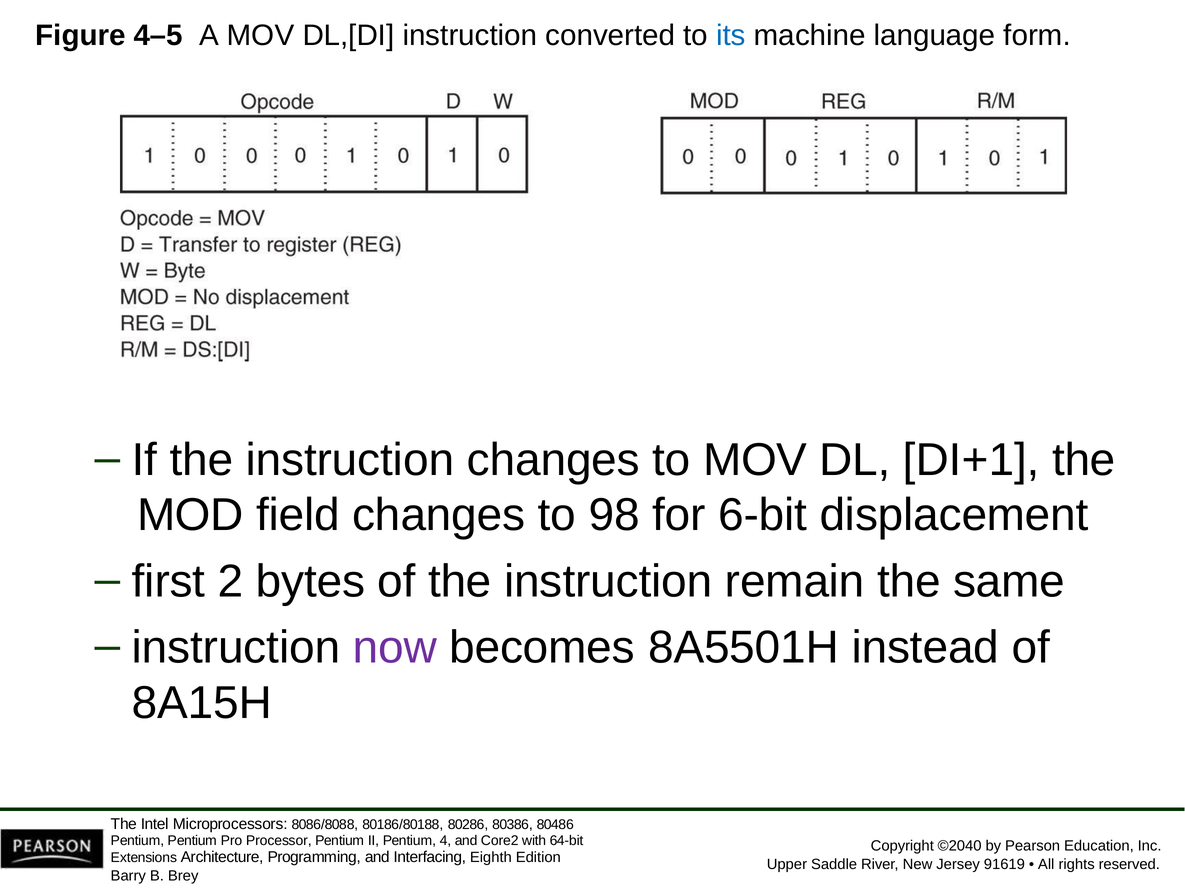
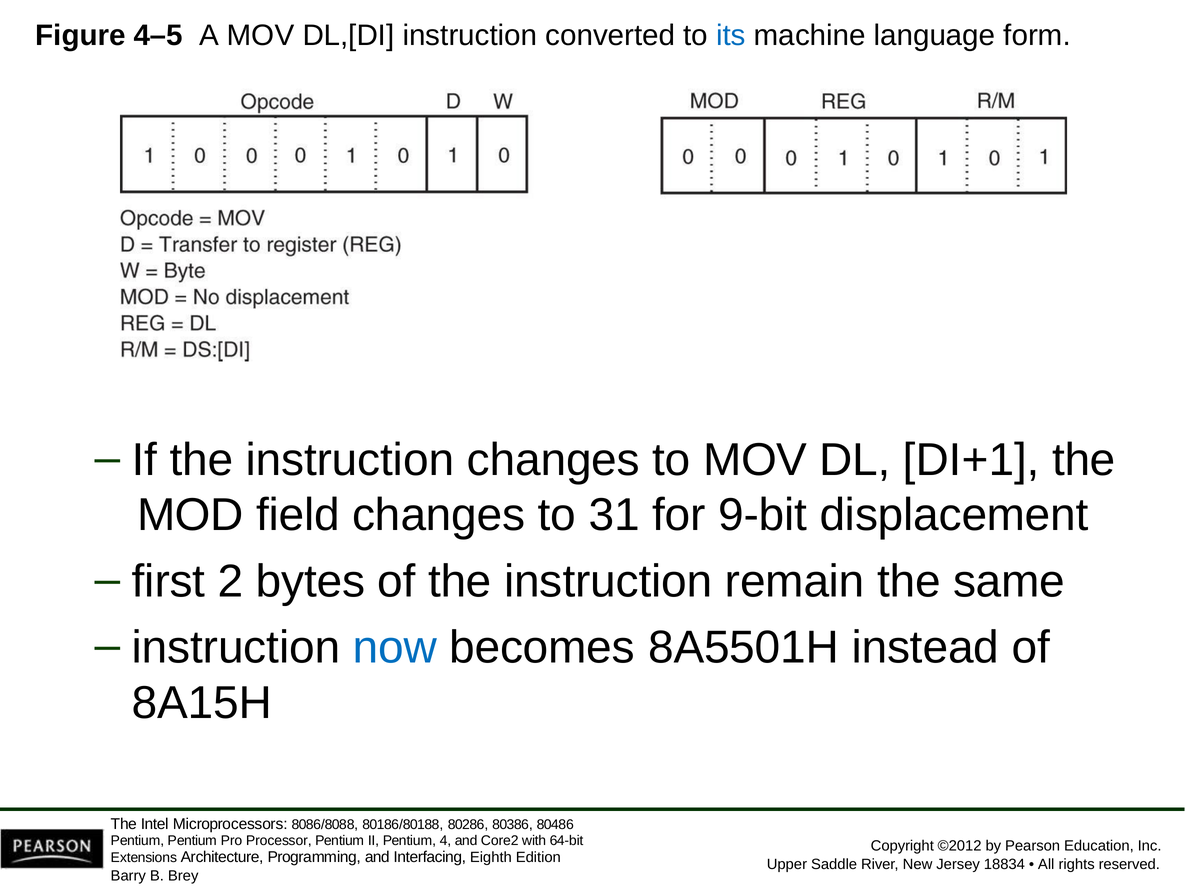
98: 98 -> 31 (614, 516)
6-bit: 6-bit -> 9-bit (763, 516)
now colour: purple -> blue (395, 648)
©2040: ©2040 -> ©2012 (960, 847)
91619: 91619 -> 18834 (1004, 865)
